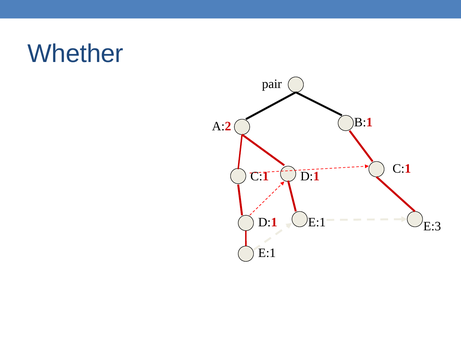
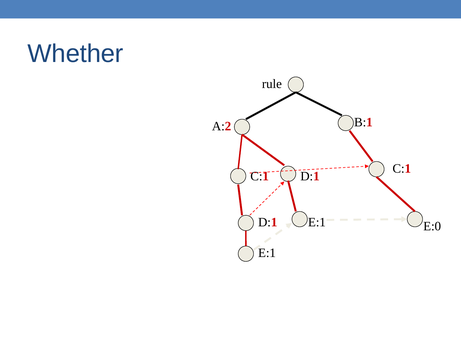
pair: pair -> rule (272, 84)
E:3: E:3 -> E:0 (432, 226)
